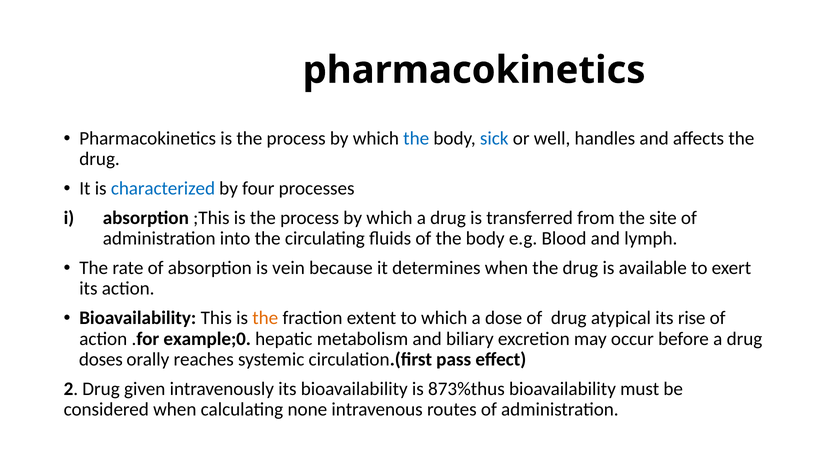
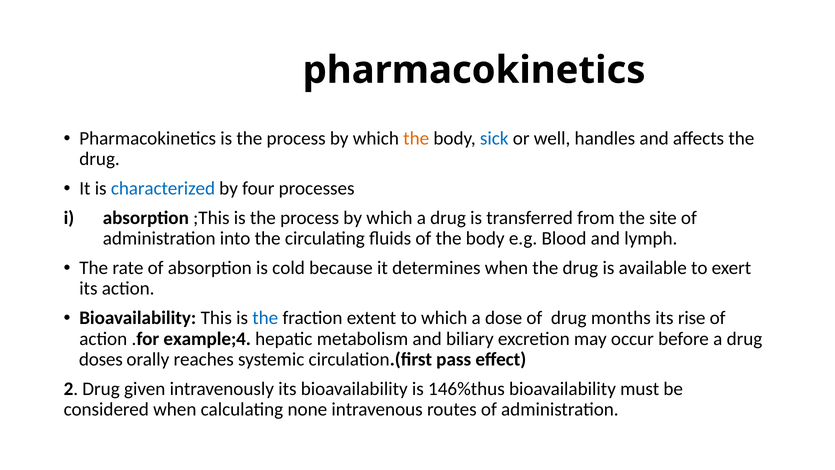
the colour: blue -> orange (416, 138)
vein: vein -> cold (289, 268)
the colour: orange -> blue (265, 318)
atypical: atypical -> months (621, 318)
example;0: example;0 -> example;4 (207, 338)
873%thus: 873%thus -> 146%thus (466, 388)
